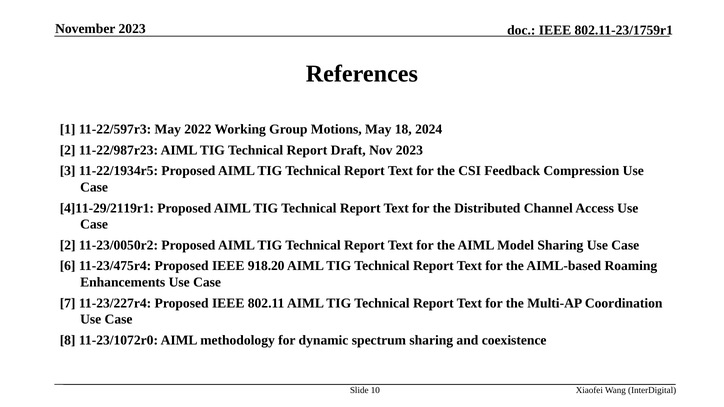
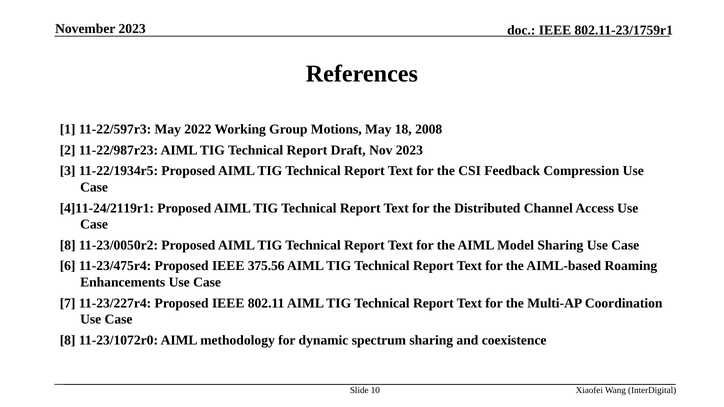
2024: 2024 -> 2008 (429, 129)
4]11-29/2119r1: 4]11-29/2119r1 -> 4]11-24/2119r1 (107, 208)
2: 2 -> 8 (68, 245)
918.20: 918.20 -> 375.56 (266, 266)
